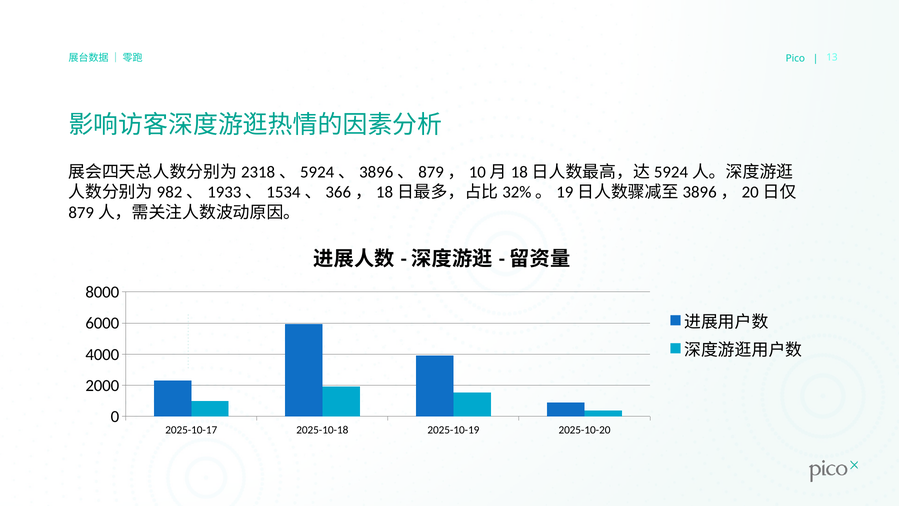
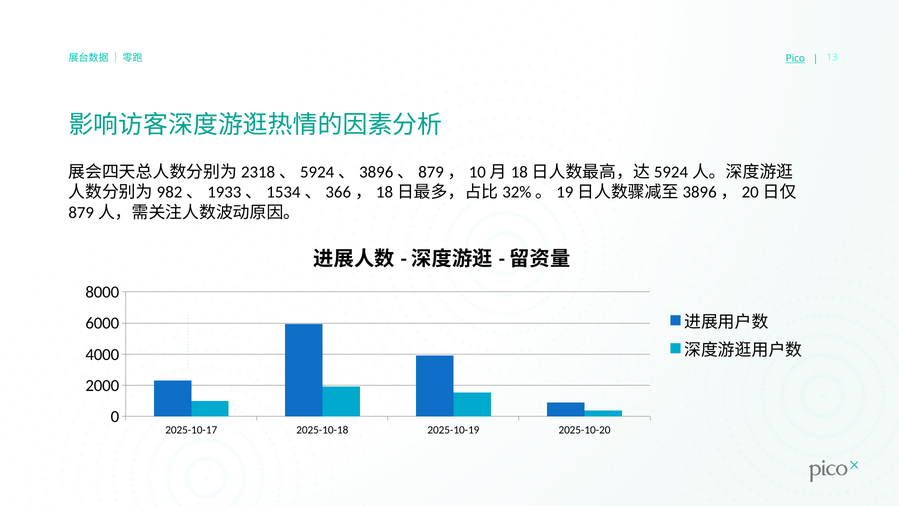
Pico underline: none -> present (795, 58)
